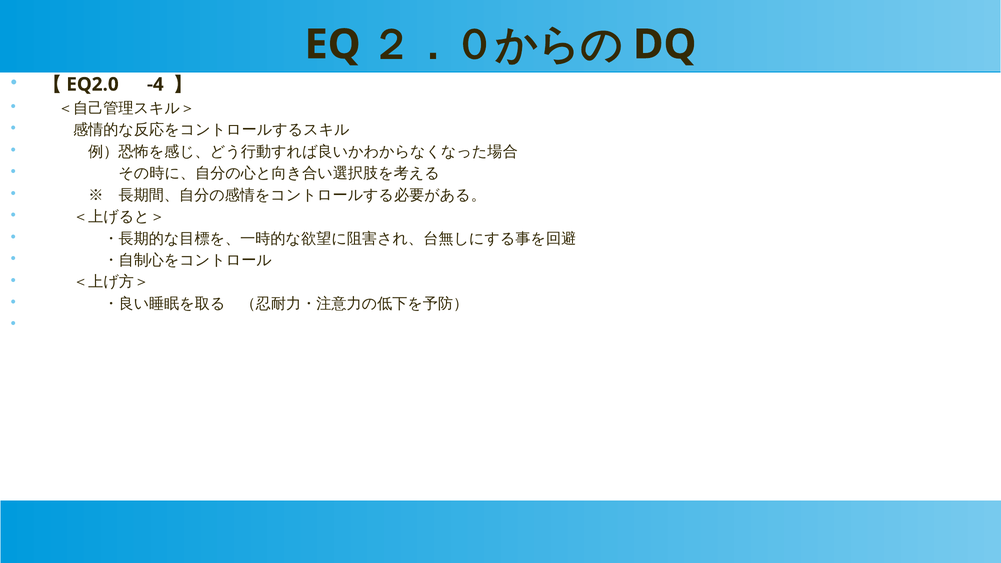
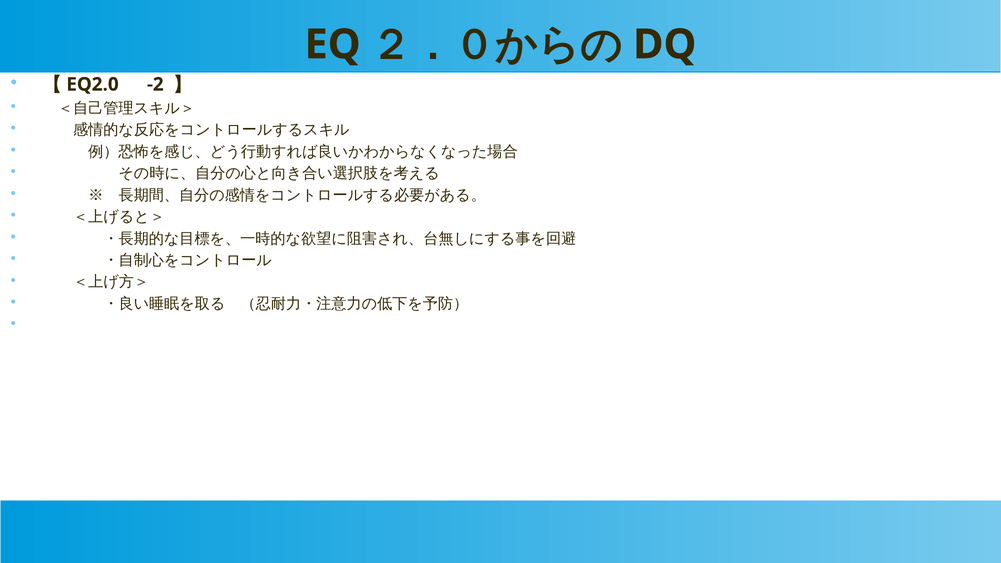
-4: -4 -> -2 (155, 84)
